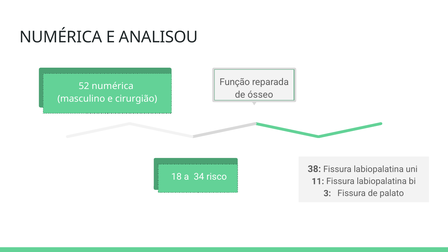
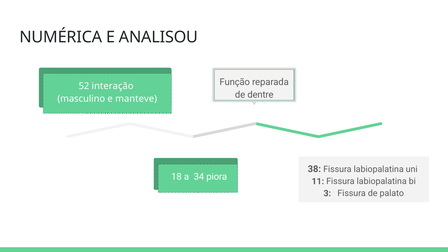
52 numérica: numérica -> interação (113, 86)
ósseo: ósseo -> dentre (260, 95)
cirurgião: cirurgião -> manteve (136, 99)
risco: risco -> piora (217, 177)
